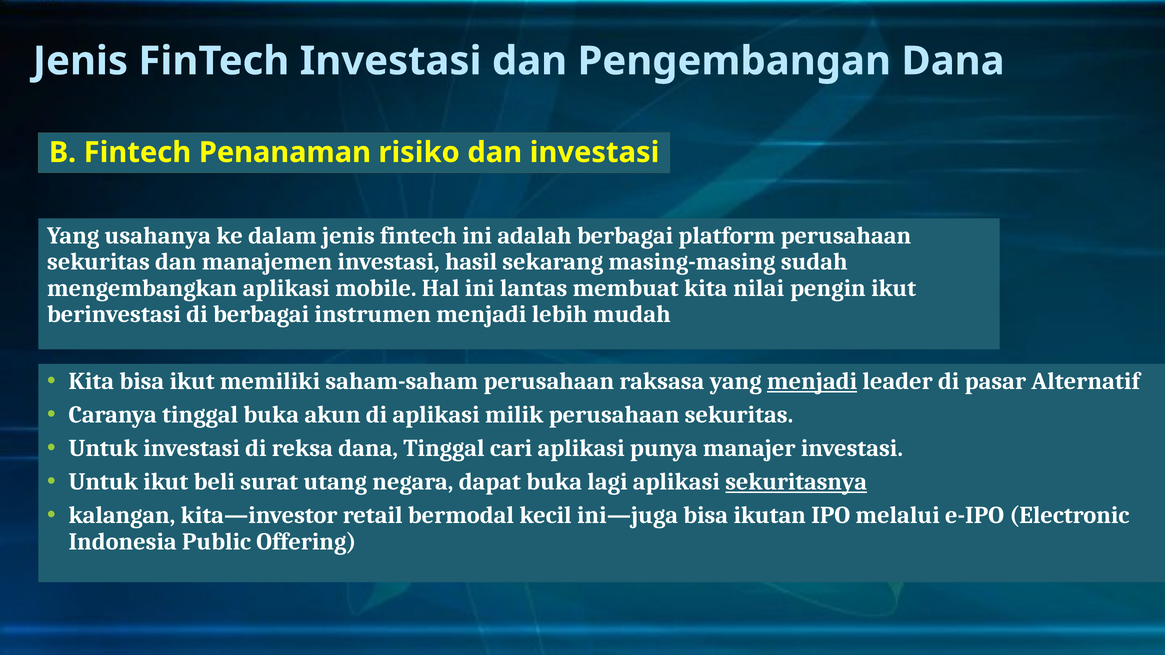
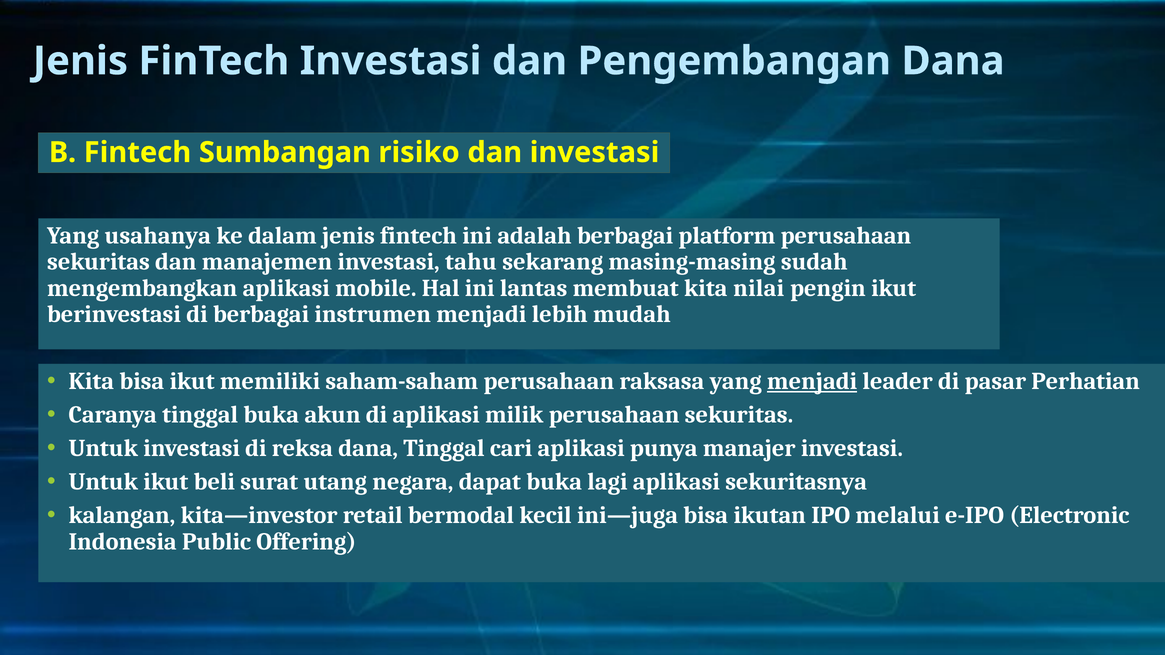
Penanaman: Penanaman -> Sumbangan (285, 153)
hasil: hasil -> tahu (471, 262)
Alternatif: Alternatif -> Perhatian (1086, 381)
sekuritasnya underline: present -> none (796, 482)
